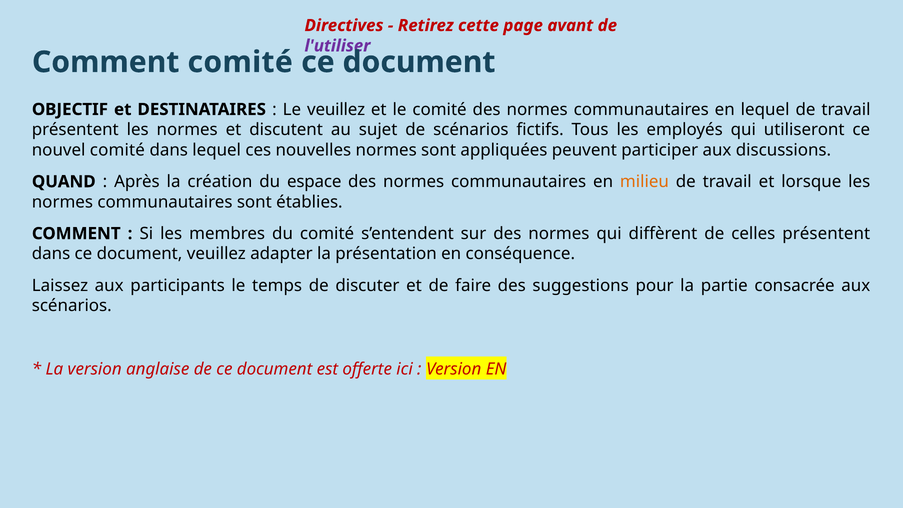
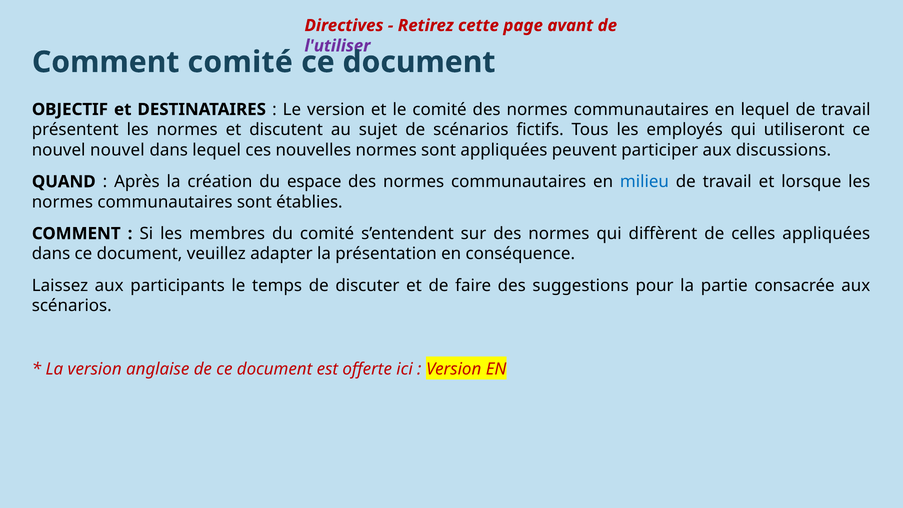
Le veuillez: veuillez -> version (336, 109)
nouvel comité: comité -> nouvel (117, 150)
milieu colour: orange -> blue (644, 182)
celles présentent: présentent -> appliquées (826, 234)
